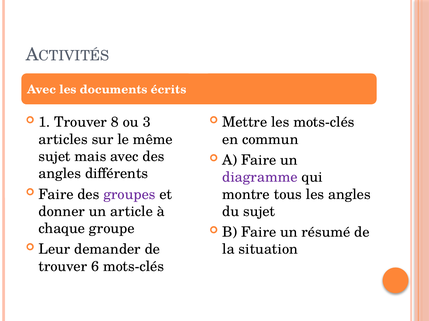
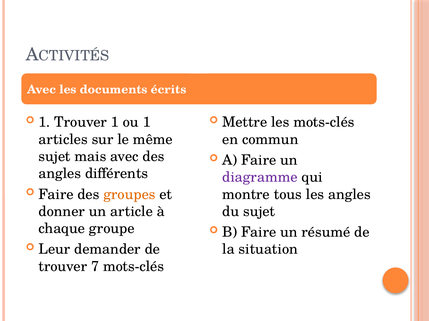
Trouver 8: 8 -> 1 (115, 123)
ou 3: 3 -> 1 (147, 123)
groupes colour: purple -> orange (130, 195)
6: 6 -> 7 (95, 267)
